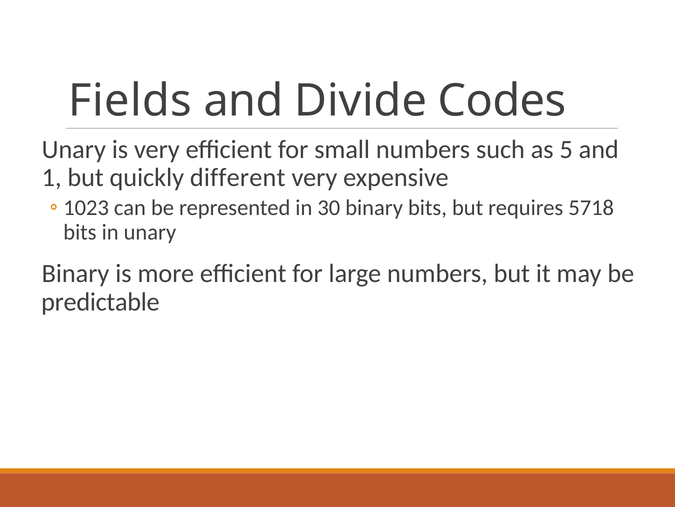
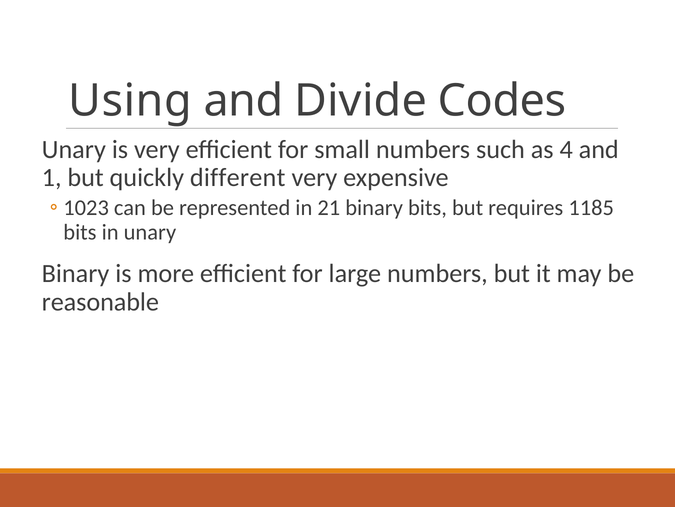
Fields: Fields -> Using (130, 101)
5: 5 -> 4 (566, 149)
30: 30 -> 21 (329, 208)
5718: 5718 -> 1185 (591, 208)
predictable: predictable -> reasonable (100, 301)
